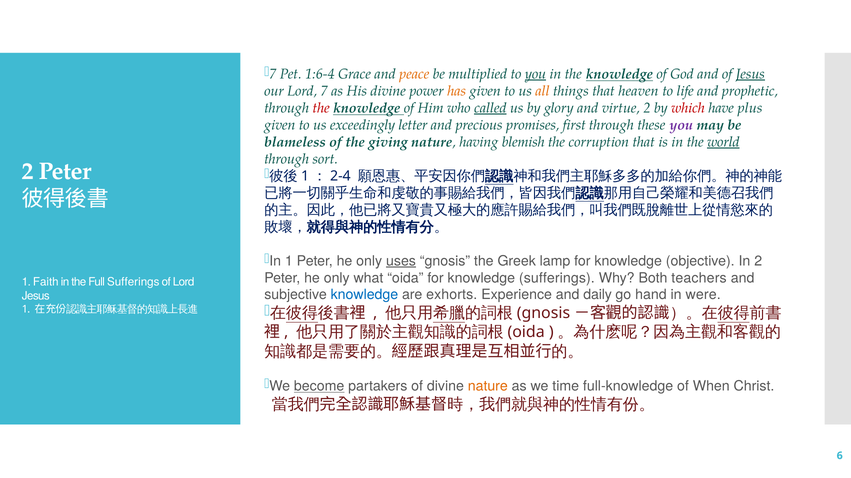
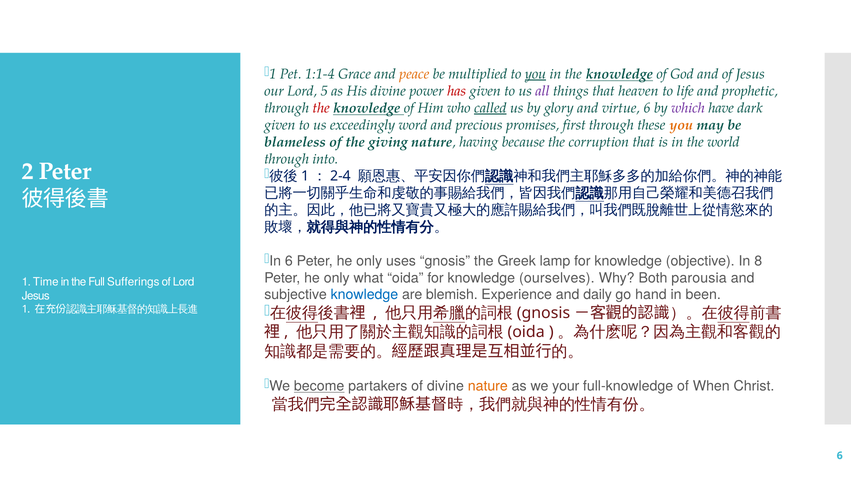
7: 7 -> 1 (273, 74)
1:6-4: 1:6-4 -> 1:1-4 (320, 74)
Jesus underline: present -> none (750, 74)
Lord 7: 7 -> 5 (324, 91)
has colour: orange -> red (457, 91)
all colour: orange -> purple (543, 91)
virtue 2: 2 -> 6 (647, 108)
which colour: red -> purple (688, 108)
plus: plus -> dark (750, 108)
letter: letter -> word (413, 125)
you colour: purple -> orange (681, 125)
blemish: blemish -> because (523, 142)
world underline: present -> none (723, 142)
sort: sort -> into (325, 159)
In 1: 1 -> 6 (289, 261)
uses underline: present -> none (401, 261)
In 2: 2 -> 8 (758, 261)
knowledge sufferings: sufferings -> ourselves (557, 278)
teachers: teachers -> parousia (699, 278)
Faith: Faith -> Time (46, 283)
exhorts: exhorts -> blemish (452, 295)
were: were -> been (703, 295)
time: time -> your (566, 387)
